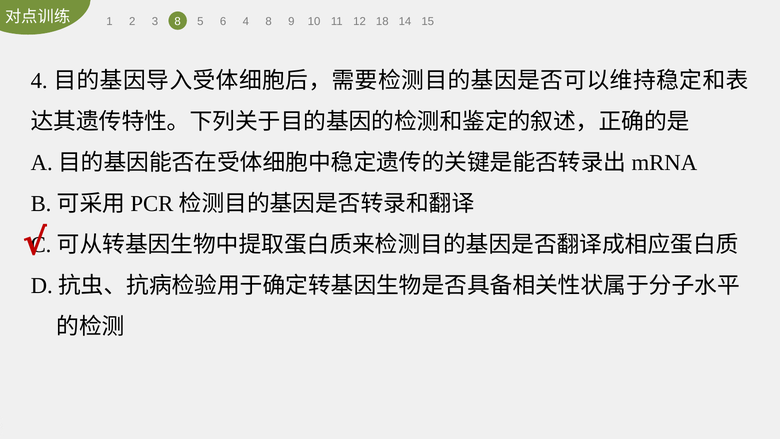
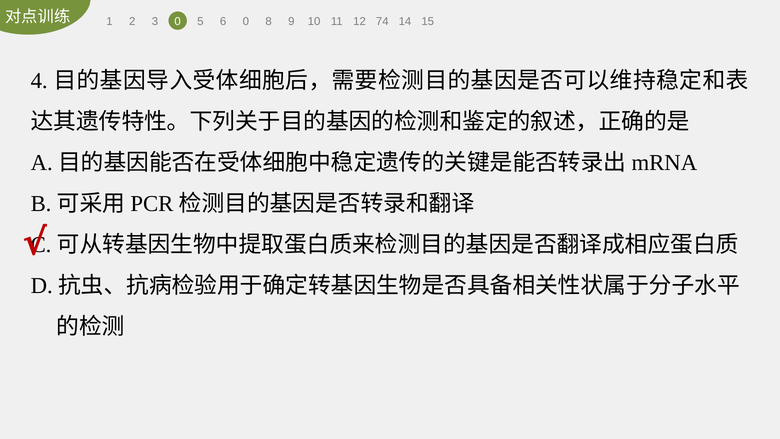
3 8: 8 -> 0 (178, 21)
6 4: 4 -> 0 (246, 21)
18: 18 -> 74 (382, 21)
